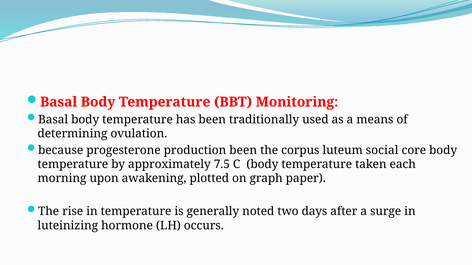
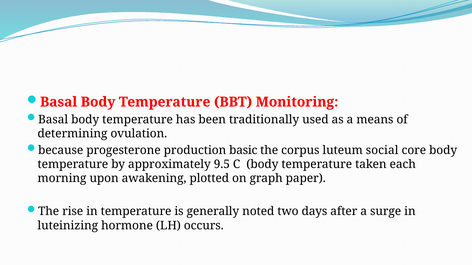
production been: been -> basic (243, 150)
7.5: 7.5 -> 9.5 (222, 165)
